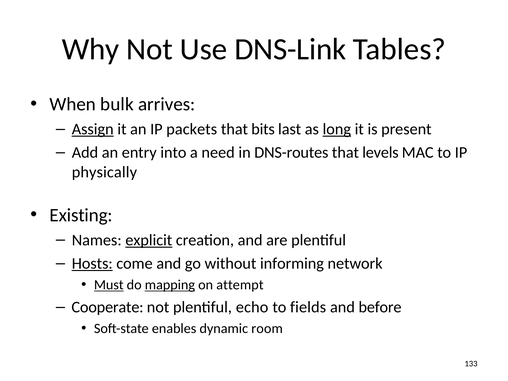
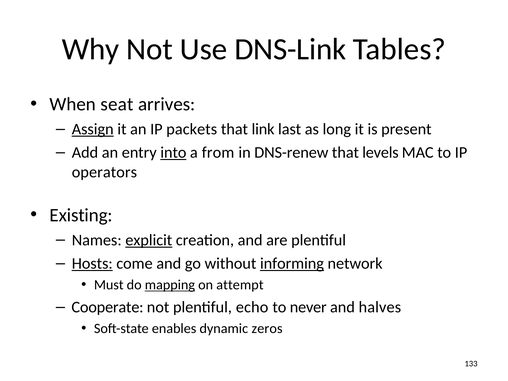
bulk: bulk -> seat (117, 104)
bits: bits -> link (263, 129)
long underline: present -> none (337, 129)
into underline: none -> present (173, 153)
need: need -> from (218, 153)
DNS-routes: DNS-routes -> DNS-renew (291, 153)
physically: physically -> operators (104, 172)
informing underline: none -> present (292, 263)
Must underline: present -> none (109, 285)
fields: fields -> never (308, 307)
before: before -> halves (380, 307)
room: room -> zeros (267, 329)
